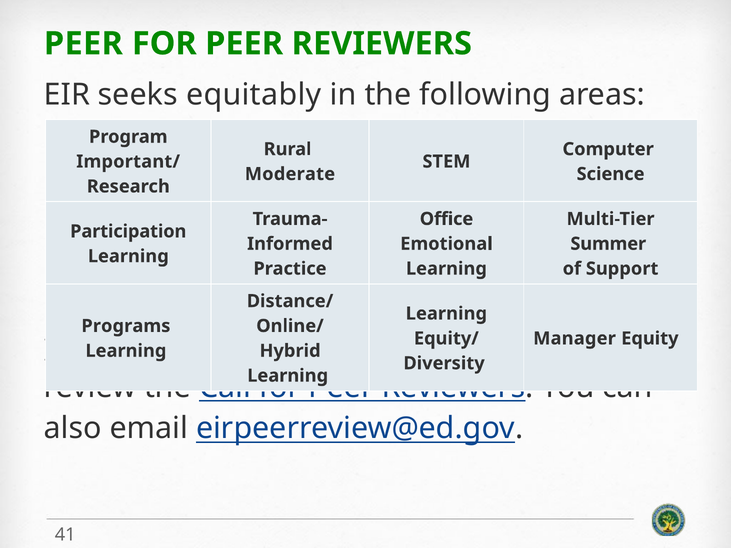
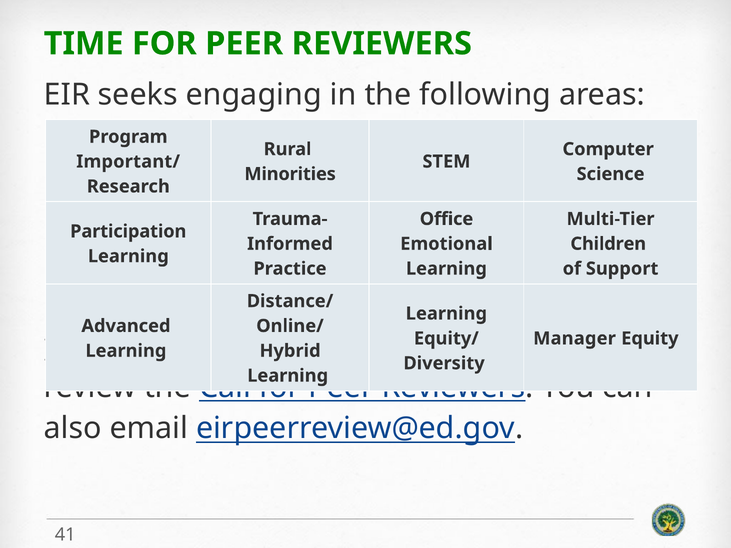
PEER: PEER -> TIME (84, 44)
equitably: equitably -> engaging (254, 95)
Moderate: Moderate -> Minorities (290, 174)
Summer: Summer -> Children (608, 244)
Programs: Programs -> Advanced (126, 326)
